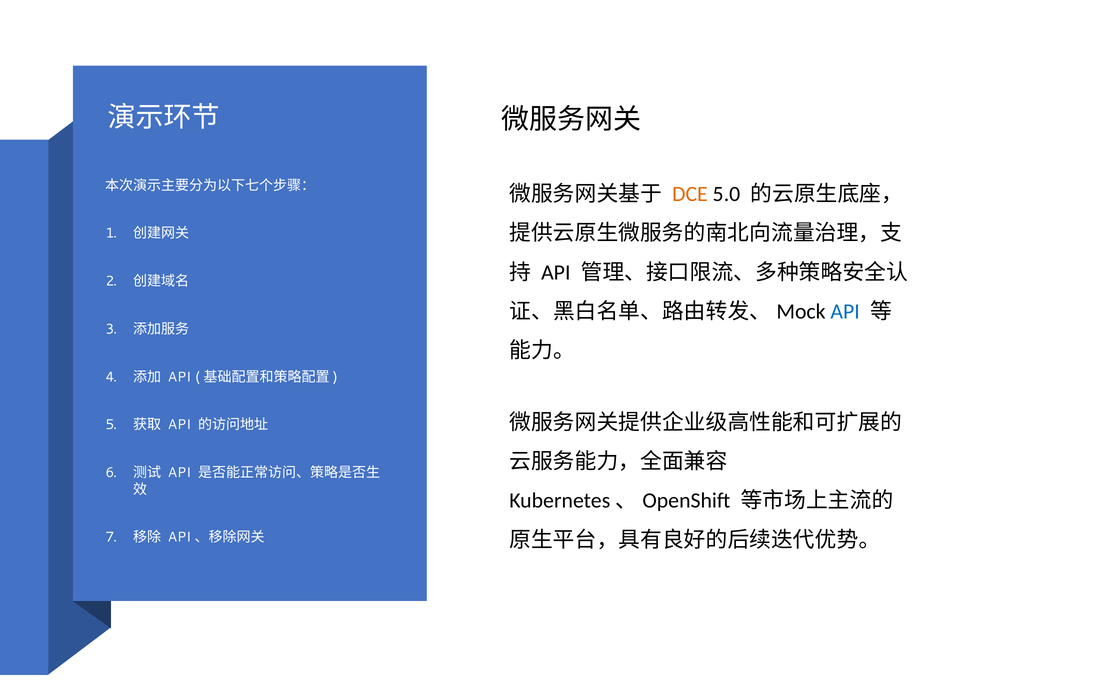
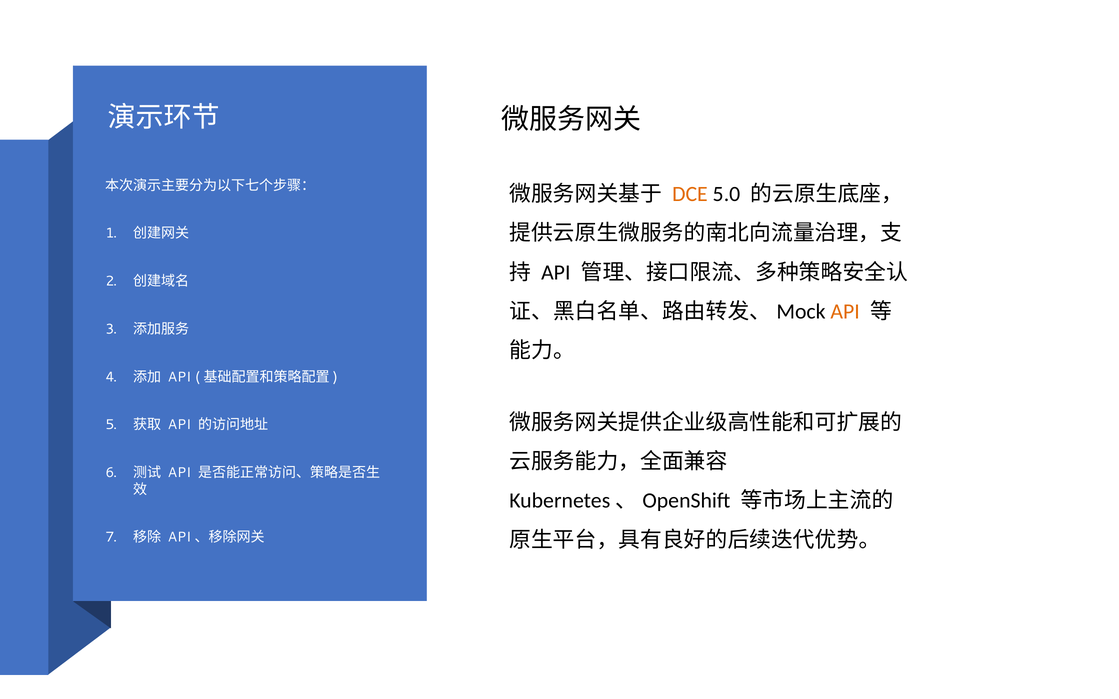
API colour: blue -> orange (845, 312)
